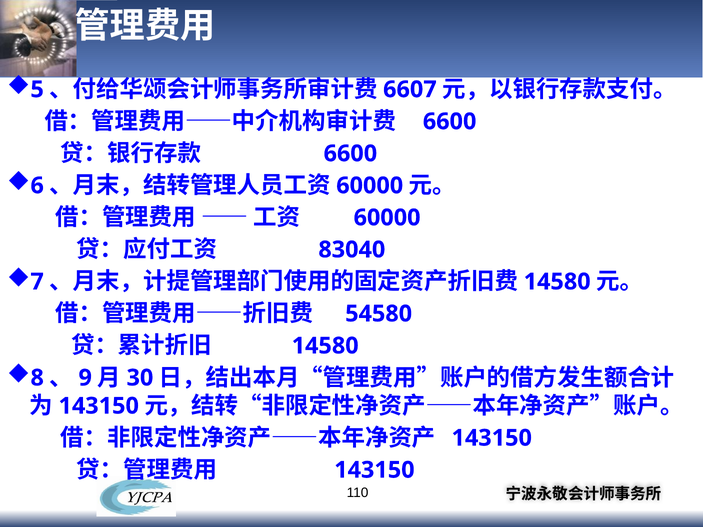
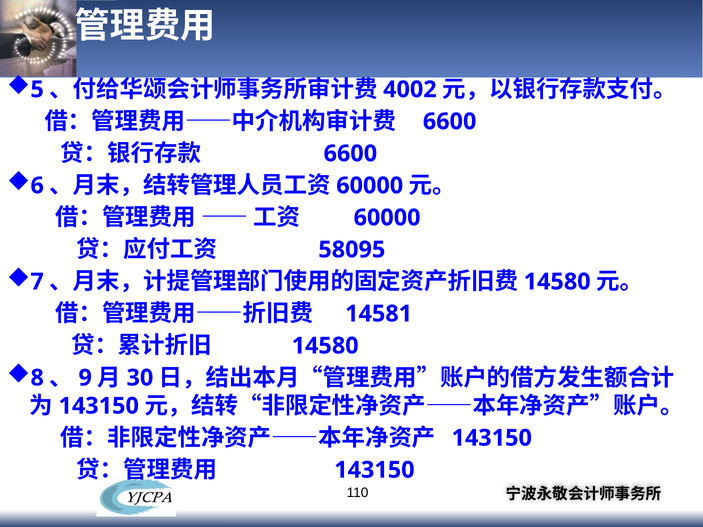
6607: 6607 -> 4002 (410, 90)
83040: 83040 -> 58095 (352, 250)
54580: 54580 -> 14581 (379, 314)
